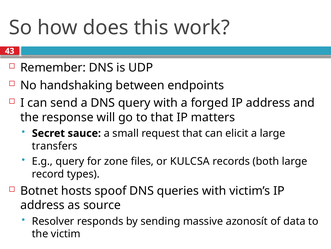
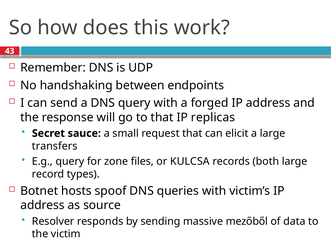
matters: matters -> replicas (213, 117)
azonosít: azonosít -> mezőből (247, 221)
